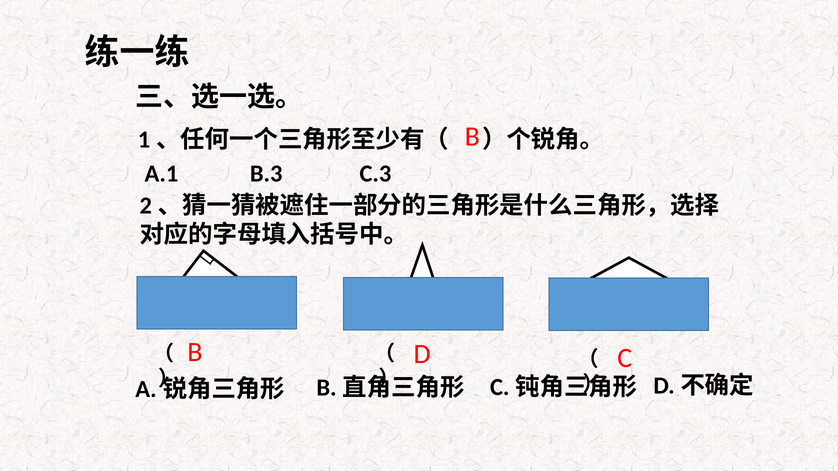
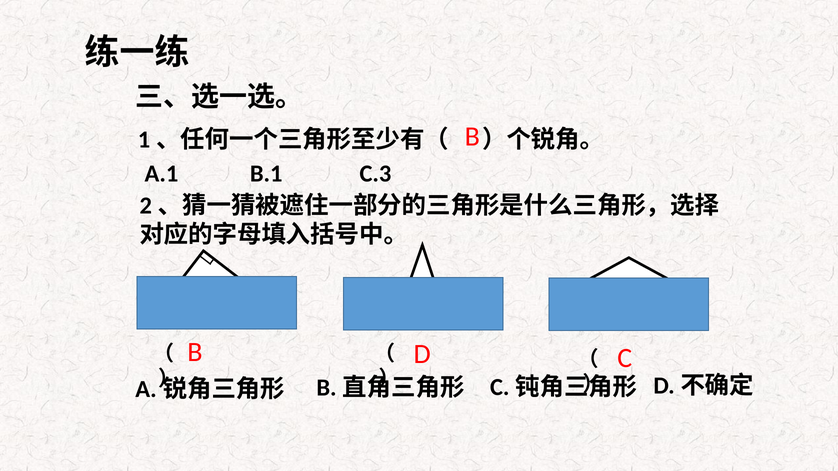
B.3: B.3 -> B.1 (266, 174)
